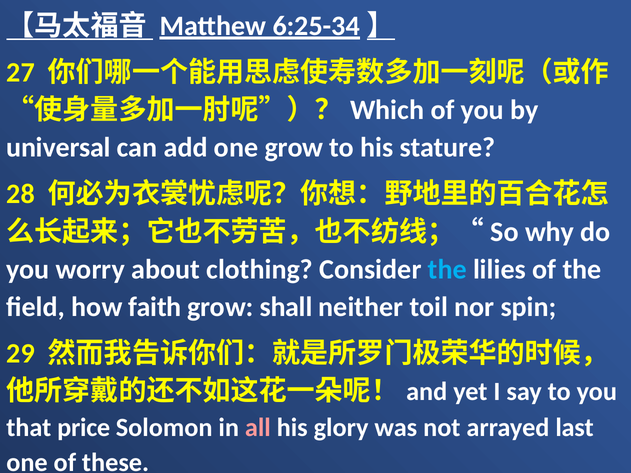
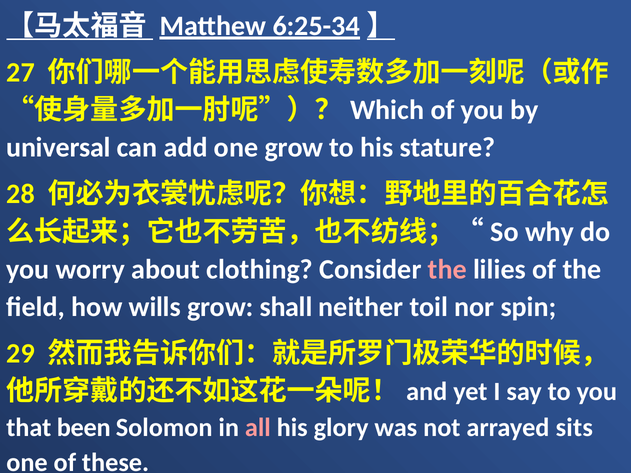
the colour: light blue -> pink (447, 270)
faith: faith -> wills (155, 307)
price: price -> been (84, 428)
last: last -> sits (574, 428)
